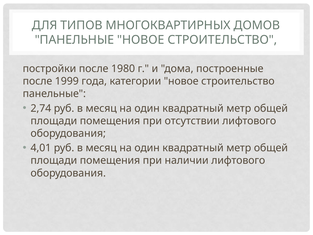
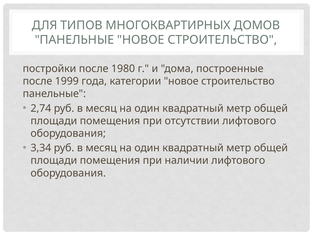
4,01: 4,01 -> 3,34 (41, 148)
